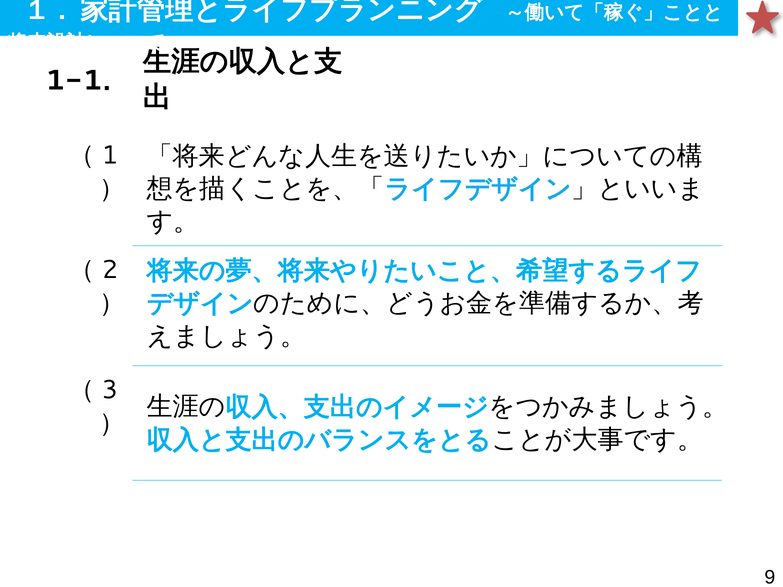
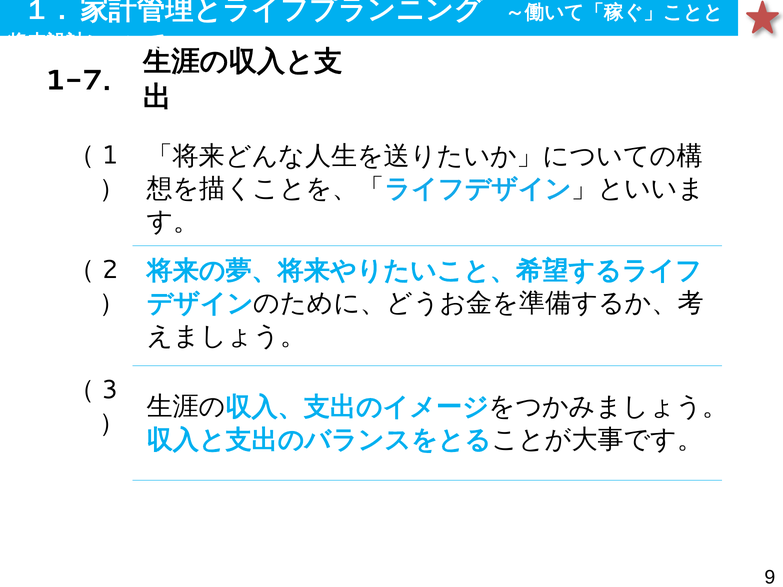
1-1: 1-1 -> 1-7 (78, 81)
